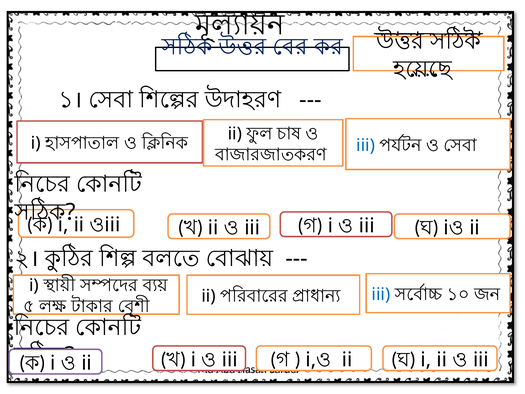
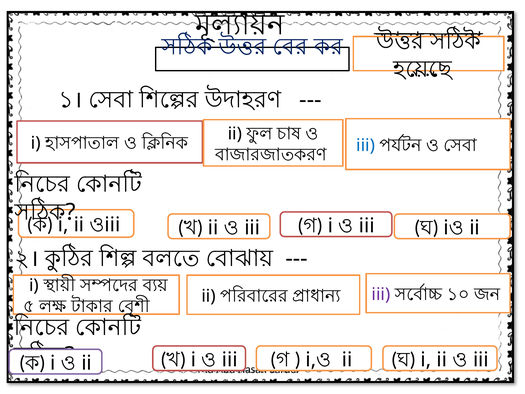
iii colour: blue -> purple (381, 294)
